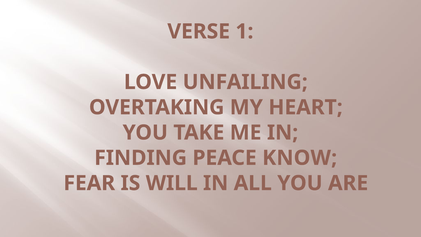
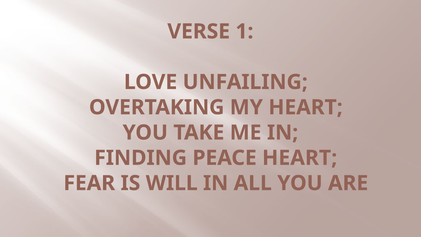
PEACE KNOW: KNOW -> HEART (300, 158)
